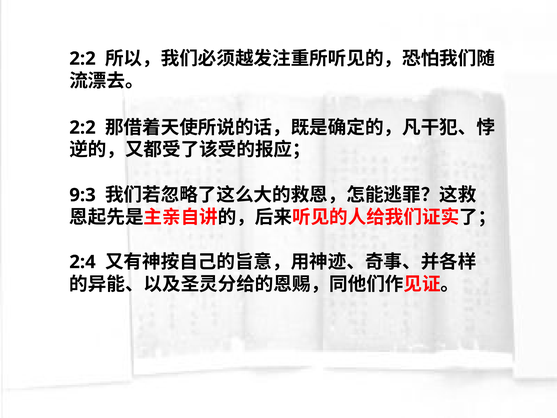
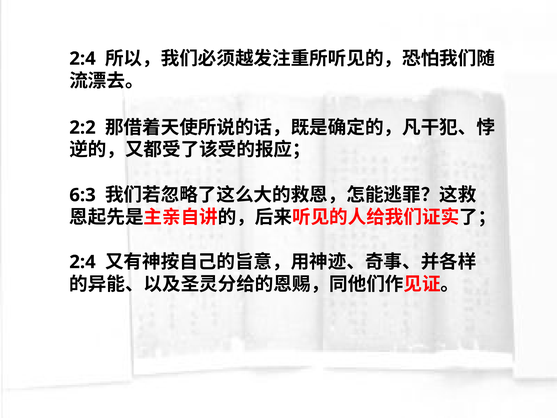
2:2: 2:2 -> 2:4 (83, 59)
9:3: 9:3 -> 6:3 (83, 195)
